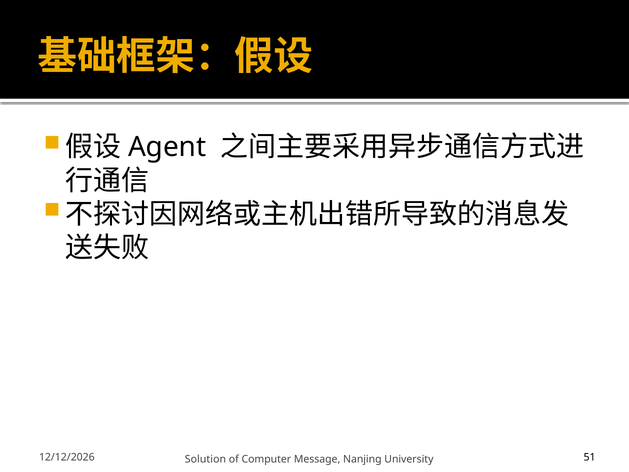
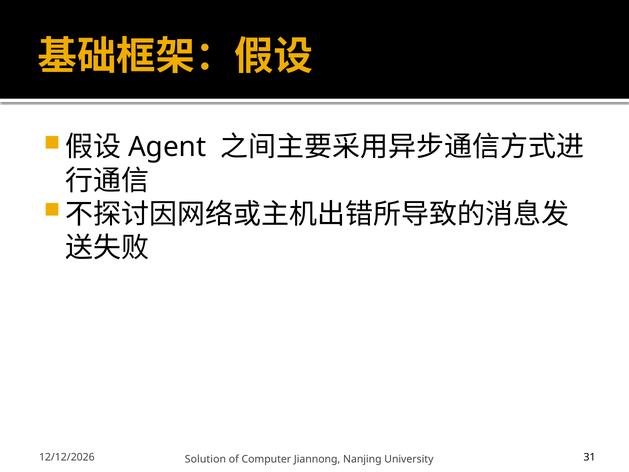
Message: Message -> Jiannong (317, 459)
51: 51 -> 31 (590, 457)
